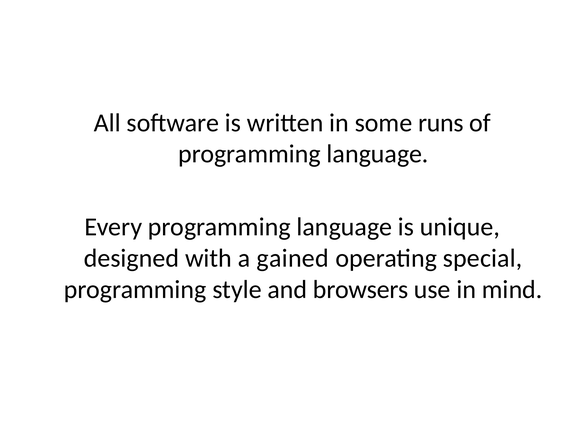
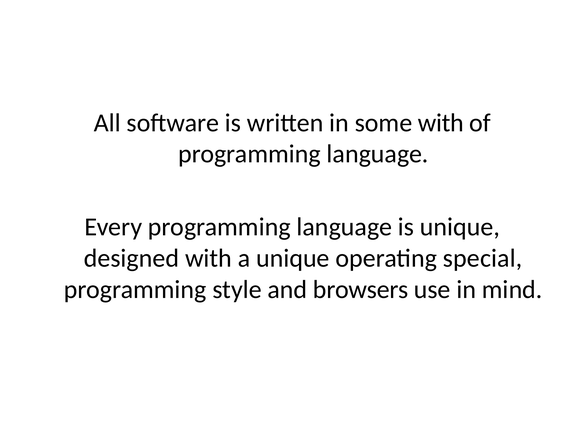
some runs: runs -> with (441, 123)
a gained: gained -> unique (293, 258)
